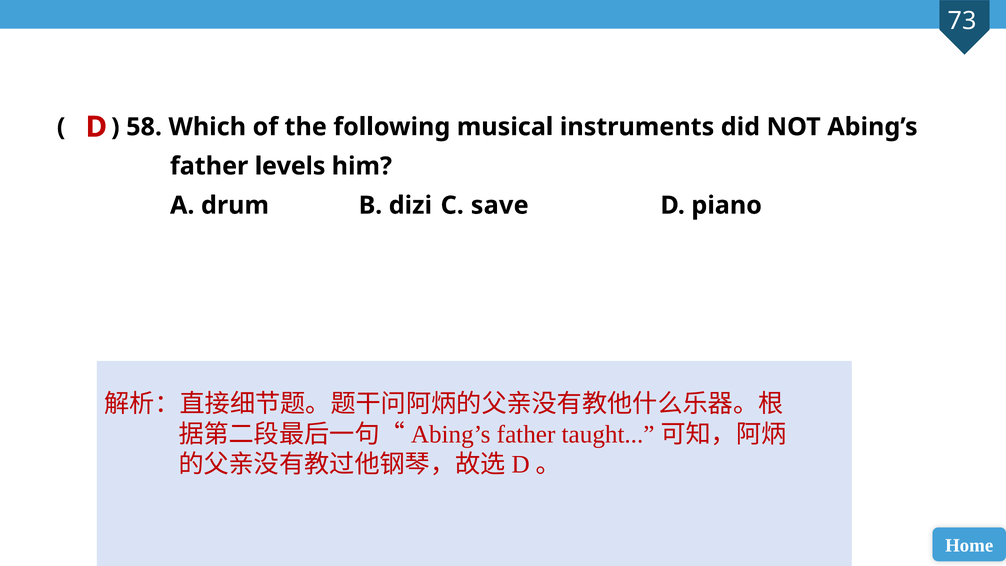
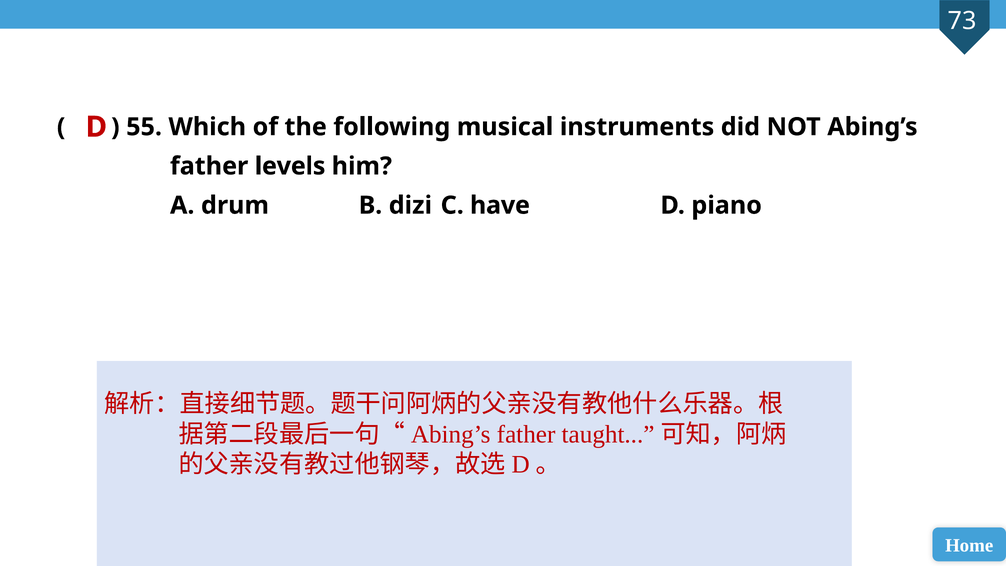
58: 58 -> 55 (144, 127)
save: save -> have (500, 205)
